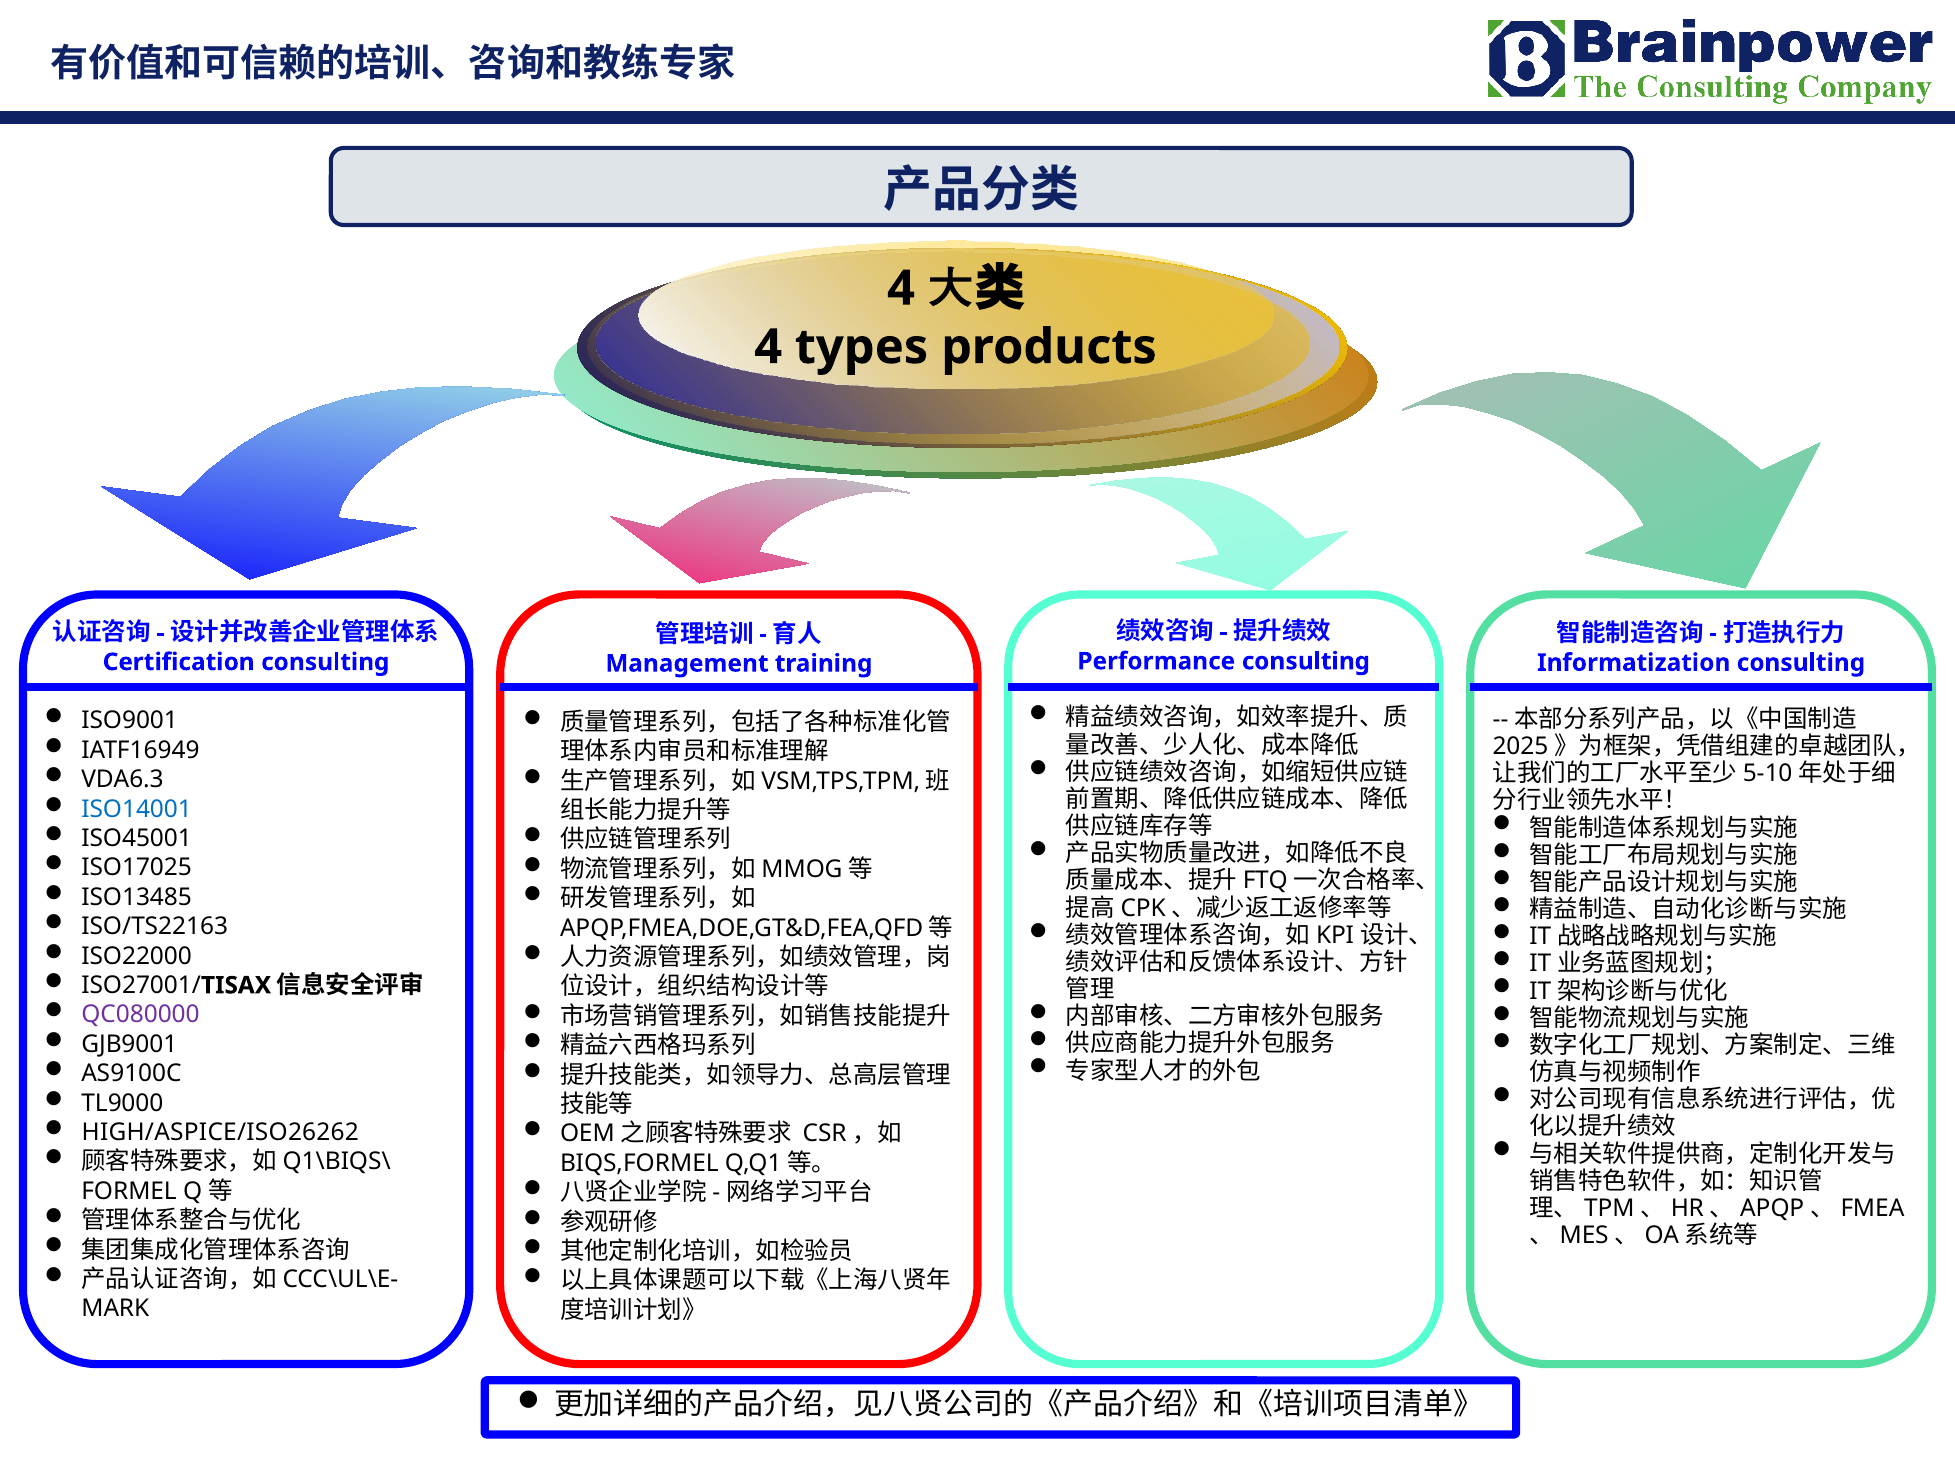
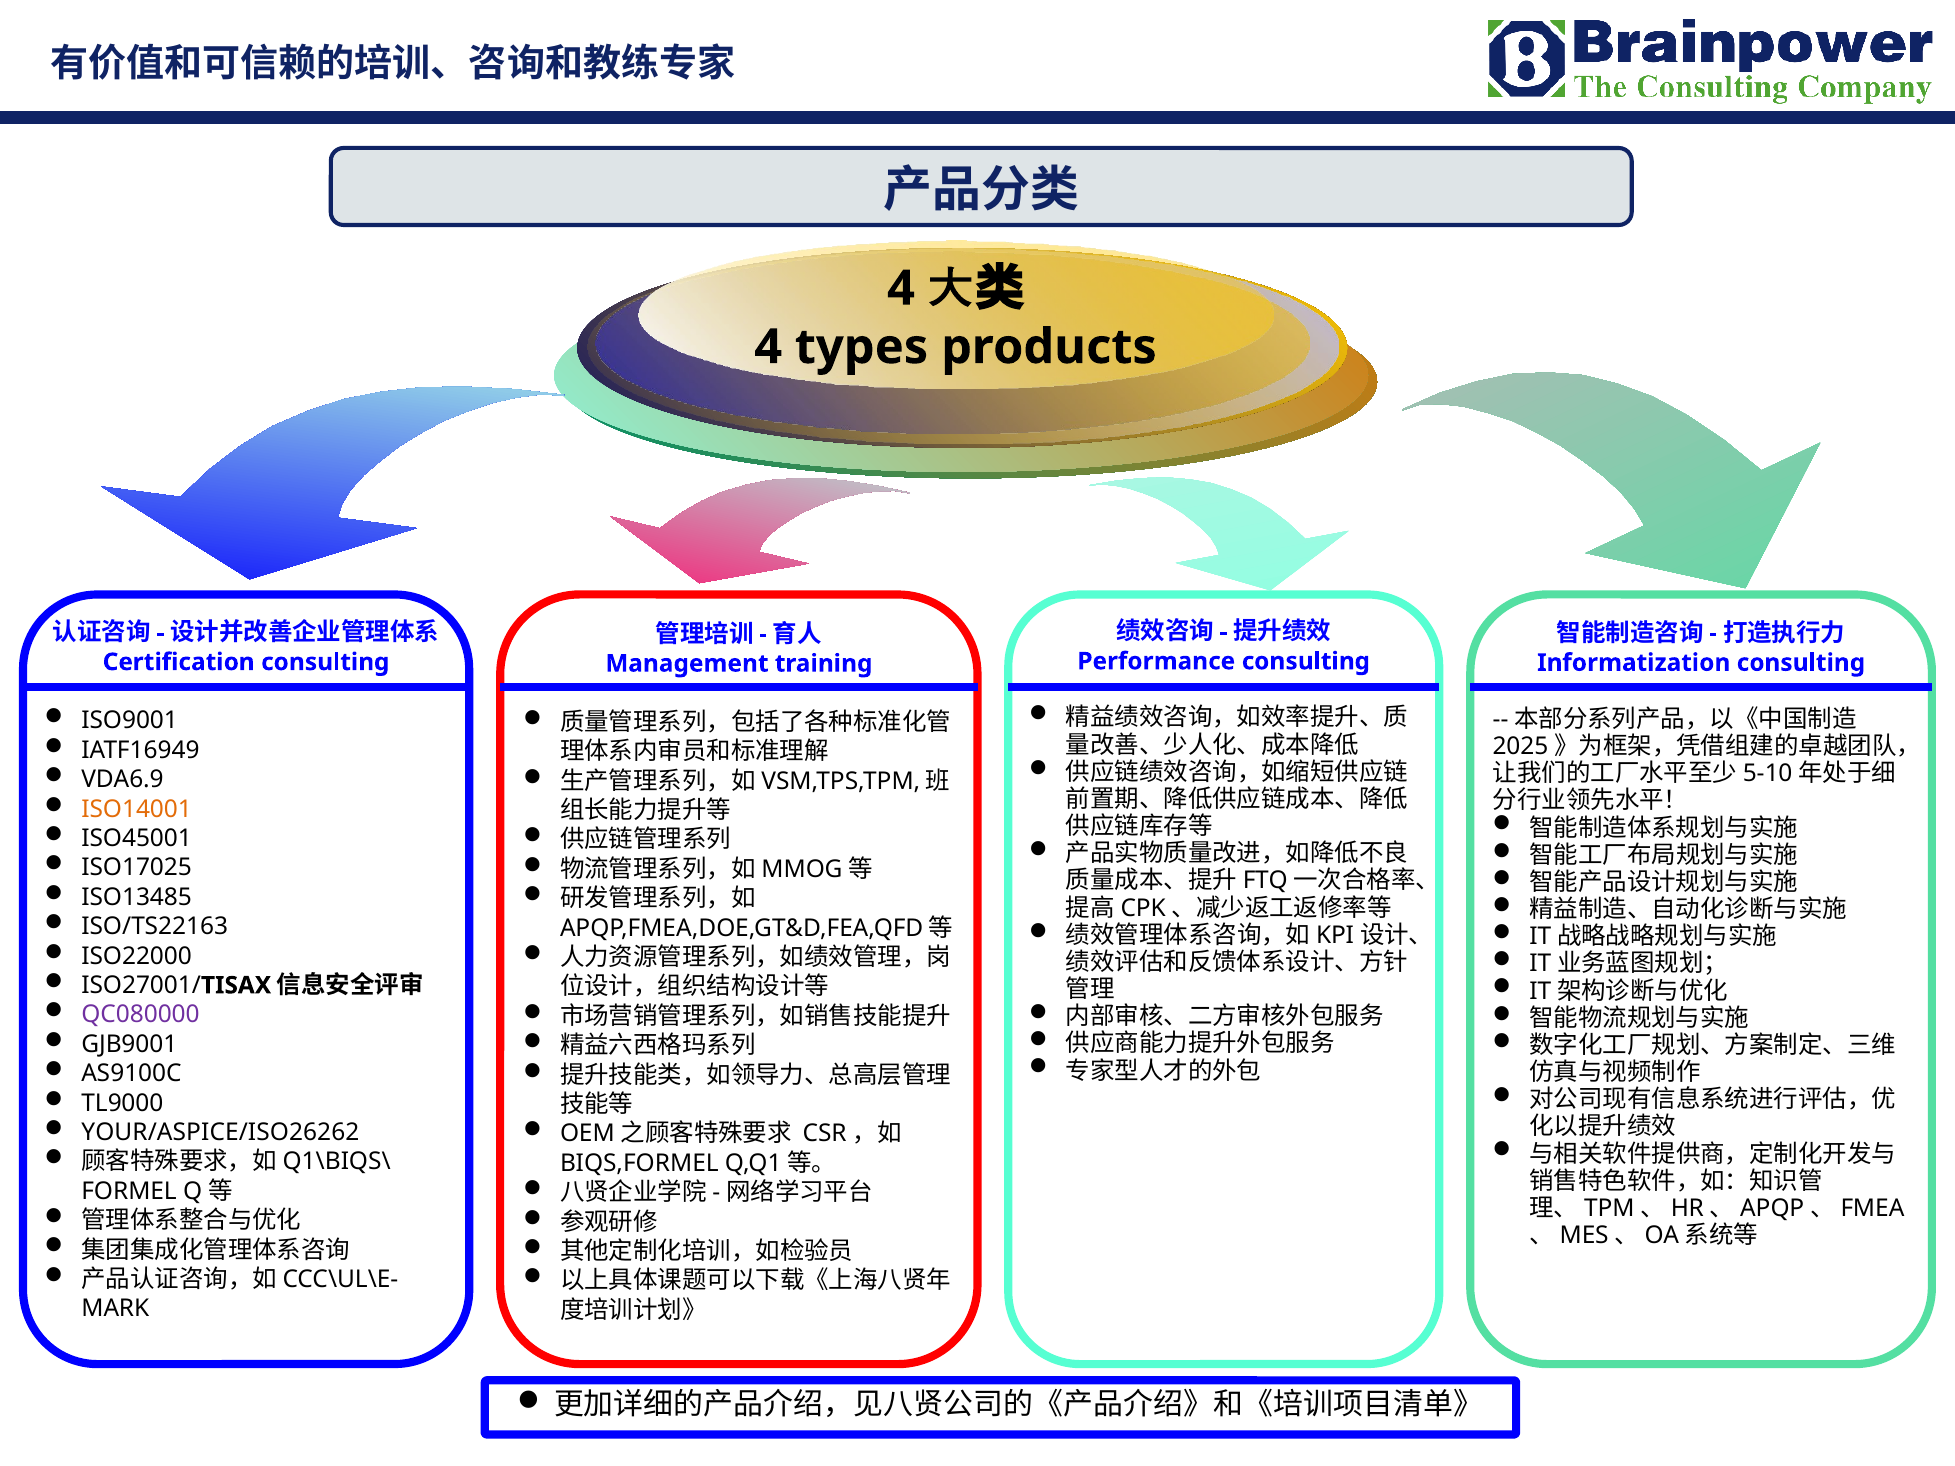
VDA6.3: VDA6.3 -> VDA6.9 (122, 780)
ISO14001 colour: blue -> orange (137, 809)
HIGH/ASPICE/ISO26262: HIGH/ASPICE/ISO26262 -> YOUR/ASPICE/ISO26262 (220, 1133)
